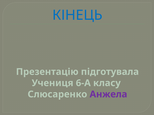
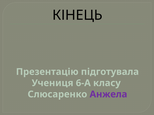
КІНЕЦЬ colour: blue -> black (77, 15)
